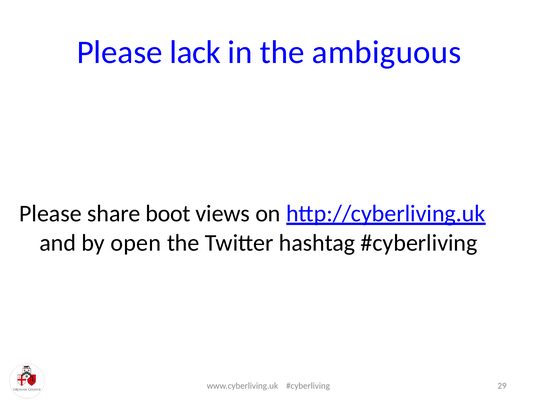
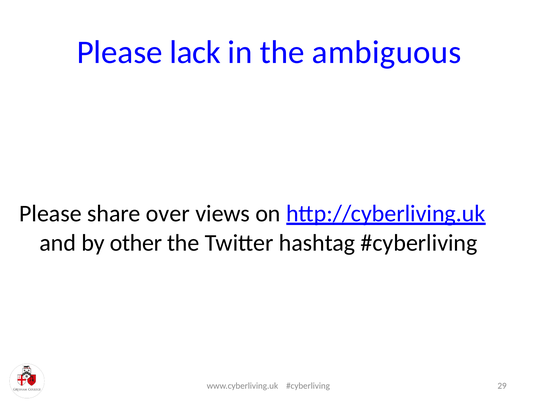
boot: boot -> over (168, 214)
open: open -> other (136, 243)
